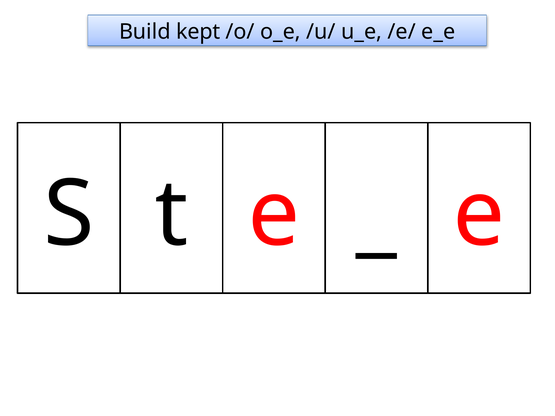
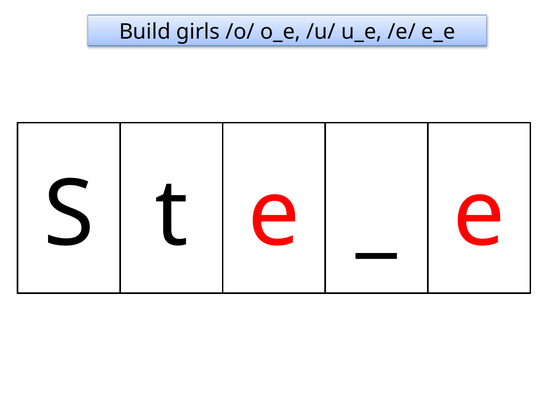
kept: kept -> girls (198, 32)
